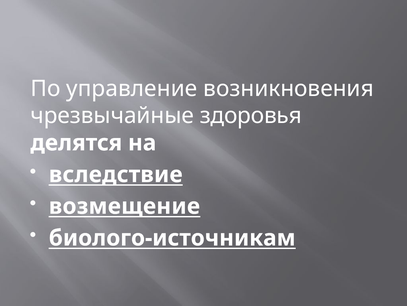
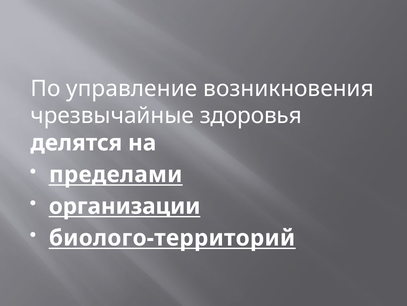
вследствие: вследствие -> пределами (116, 174)
возмещение: возмещение -> организации (125, 206)
биолого-источникам: биолого-источникам -> биолого-территорий (172, 237)
